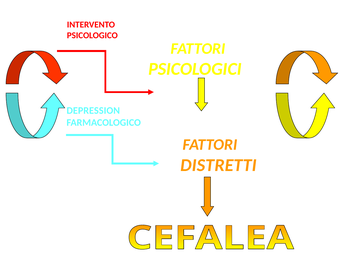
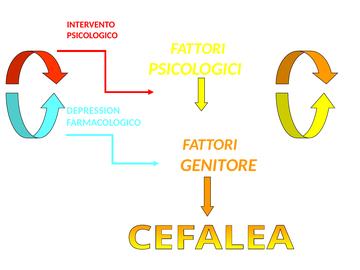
DISTRETTI: DISTRETTI -> GENITORE (219, 165)
